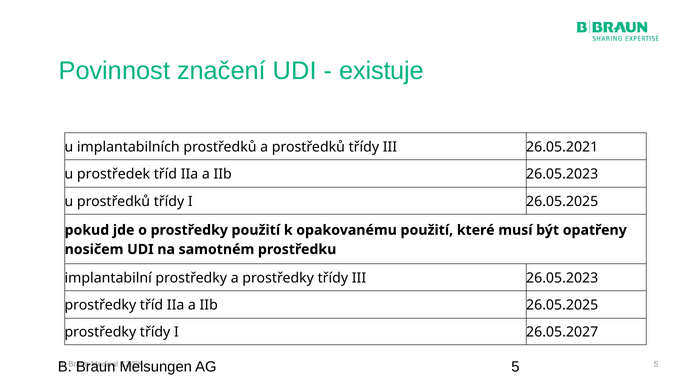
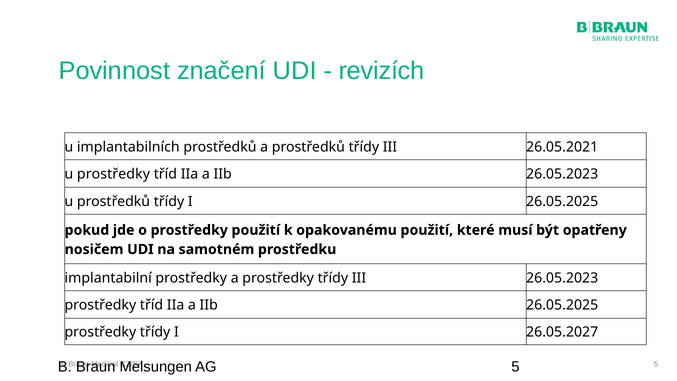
existuje: existuje -> revizích (382, 71)
u prostředek: prostředek -> prostředky (113, 174)
